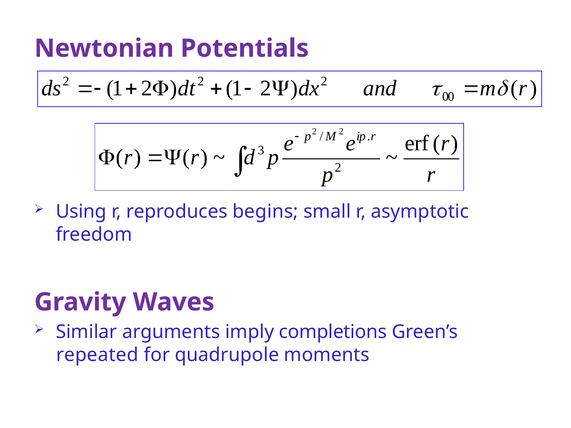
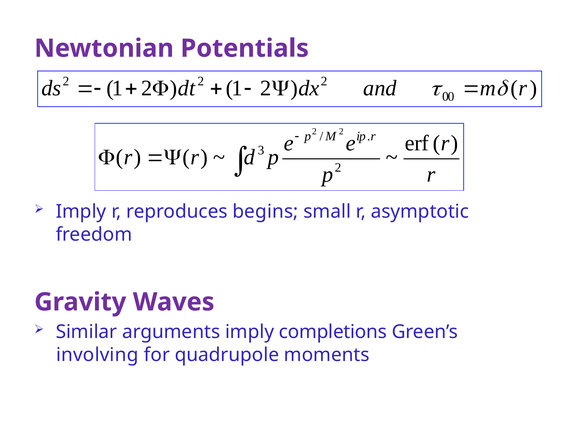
Using: Using -> Imply (81, 212)
repeated: repeated -> involving (97, 355)
